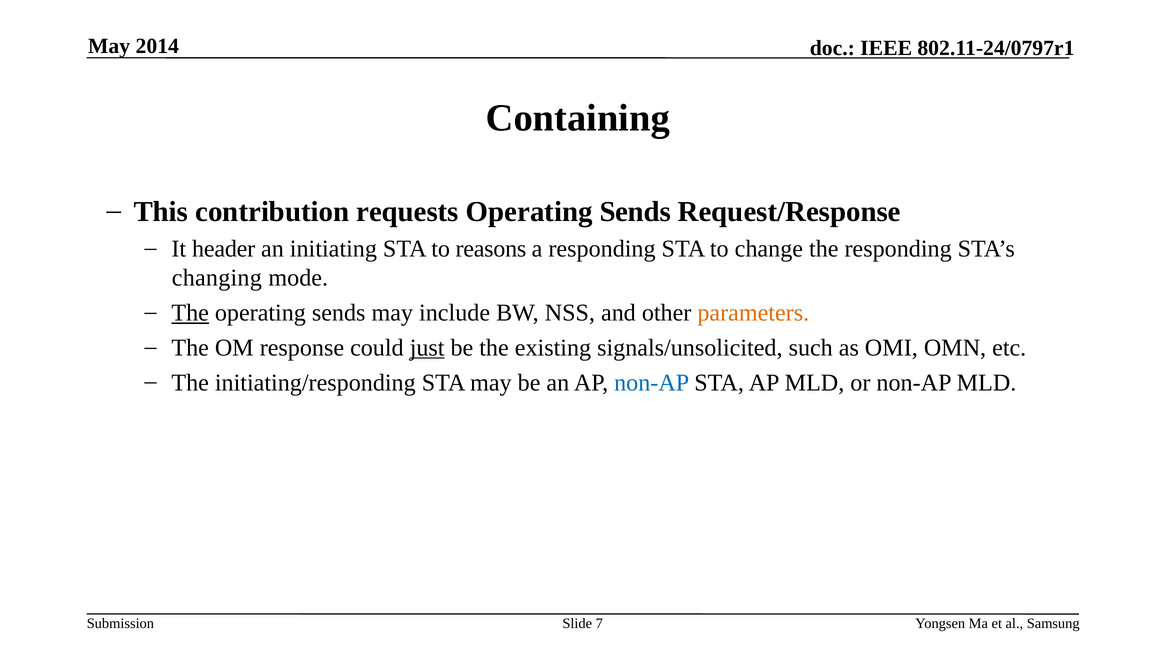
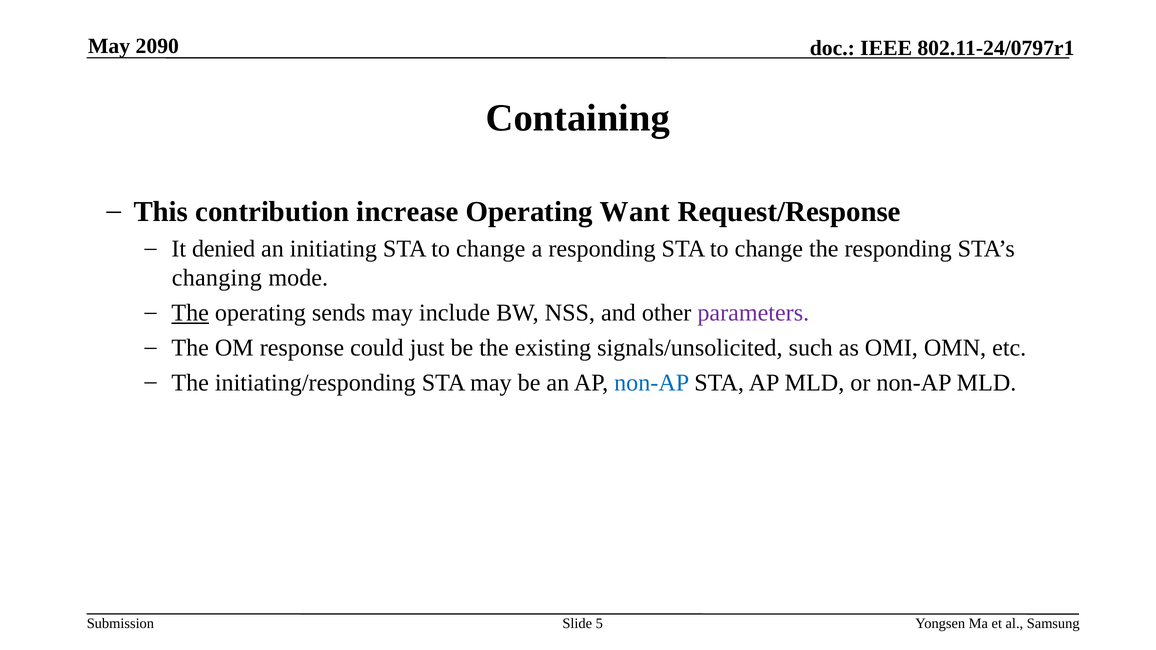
2014: 2014 -> 2090 (157, 46)
requests: requests -> increase (407, 212)
Sends: Sends -> Want (635, 212)
header: header -> denied (224, 249)
initiating STA to reasons: reasons -> change (491, 249)
parameters colour: orange -> purple (753, 313)
just underline: present -> none (427, 348)
7: 7 -> 5 (599, 624)
